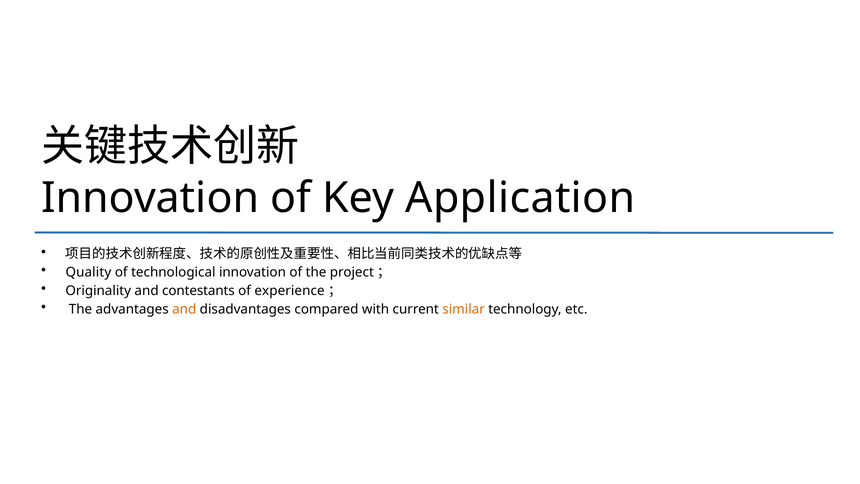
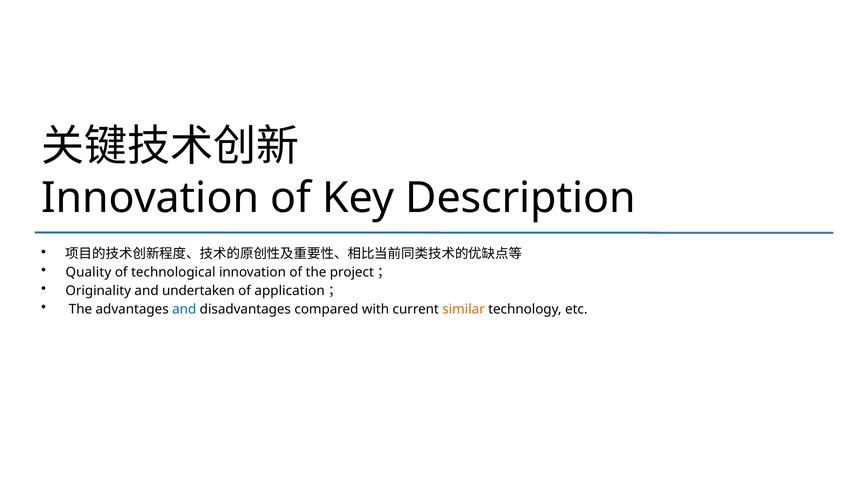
Application: Application -> Description (521, 198)
contestants: contestants -> undertaken (198, 291)
experience: experience -> application (290, 291)
and colour: orange -> blue (184, 309)
